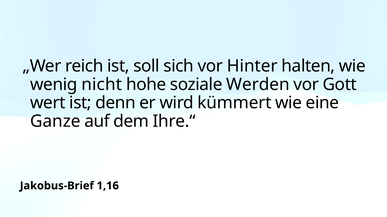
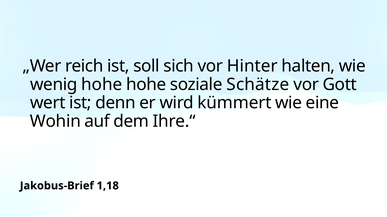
wenig nicht: nicht -> hohe (102, 85)
Werden: Werden -> Schätze (258, 85)
Ganze: Ganze -> Wohin (55, 122)
1,16: 1,16 -> 1,18 (108, 186)
